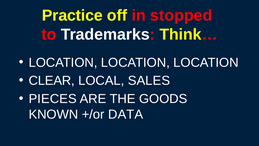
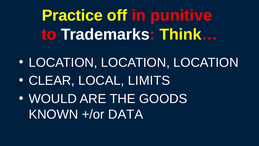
stopped: stopped -> punitive (181, 15)
SALES: SALES -> LIMITS (149, 81)
PIECES: PIECES -> WOULD (53, 99)
